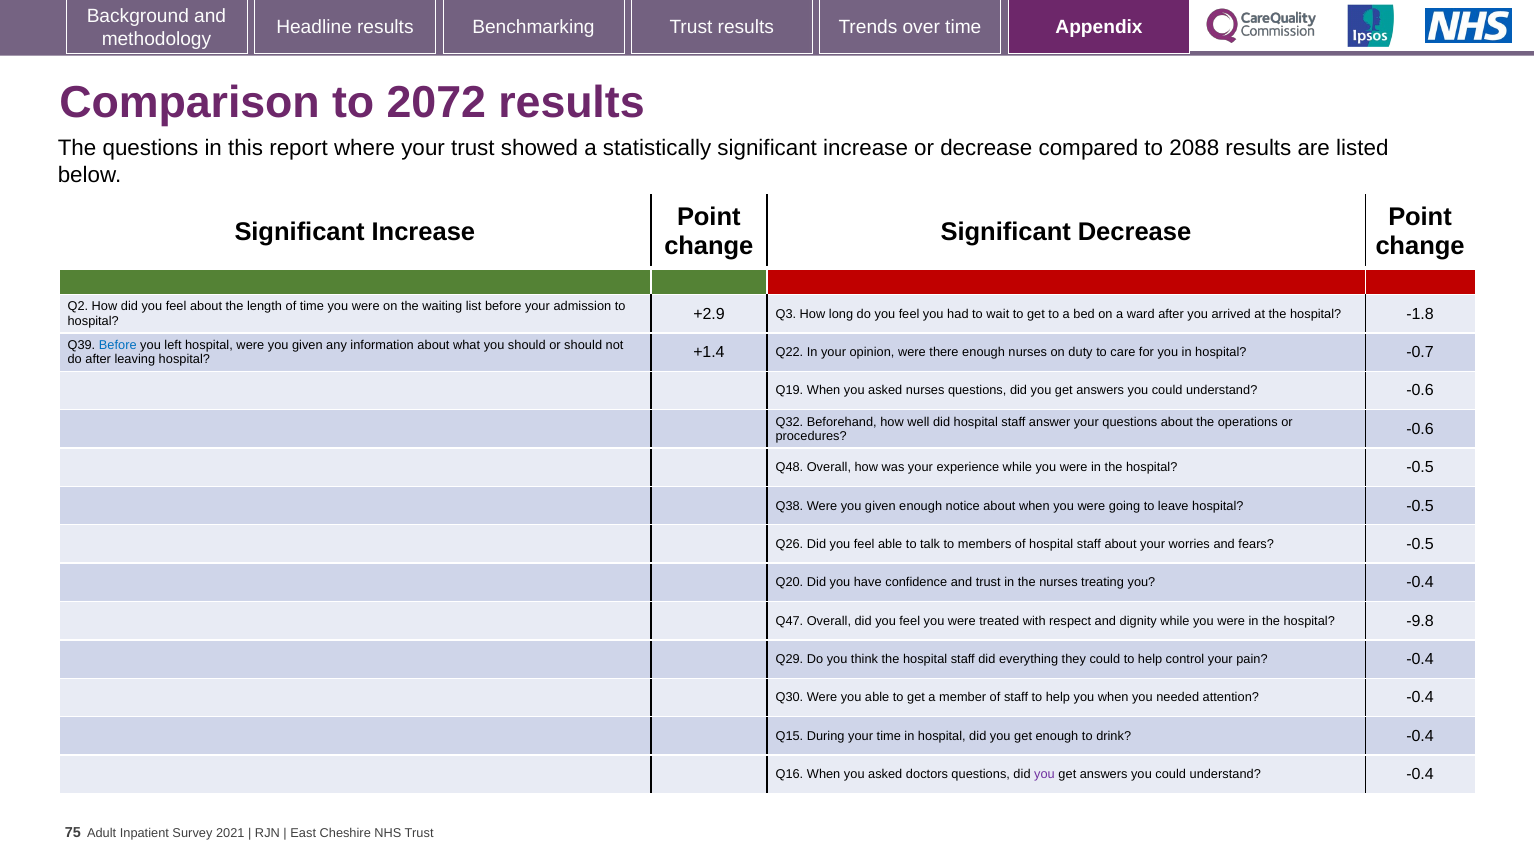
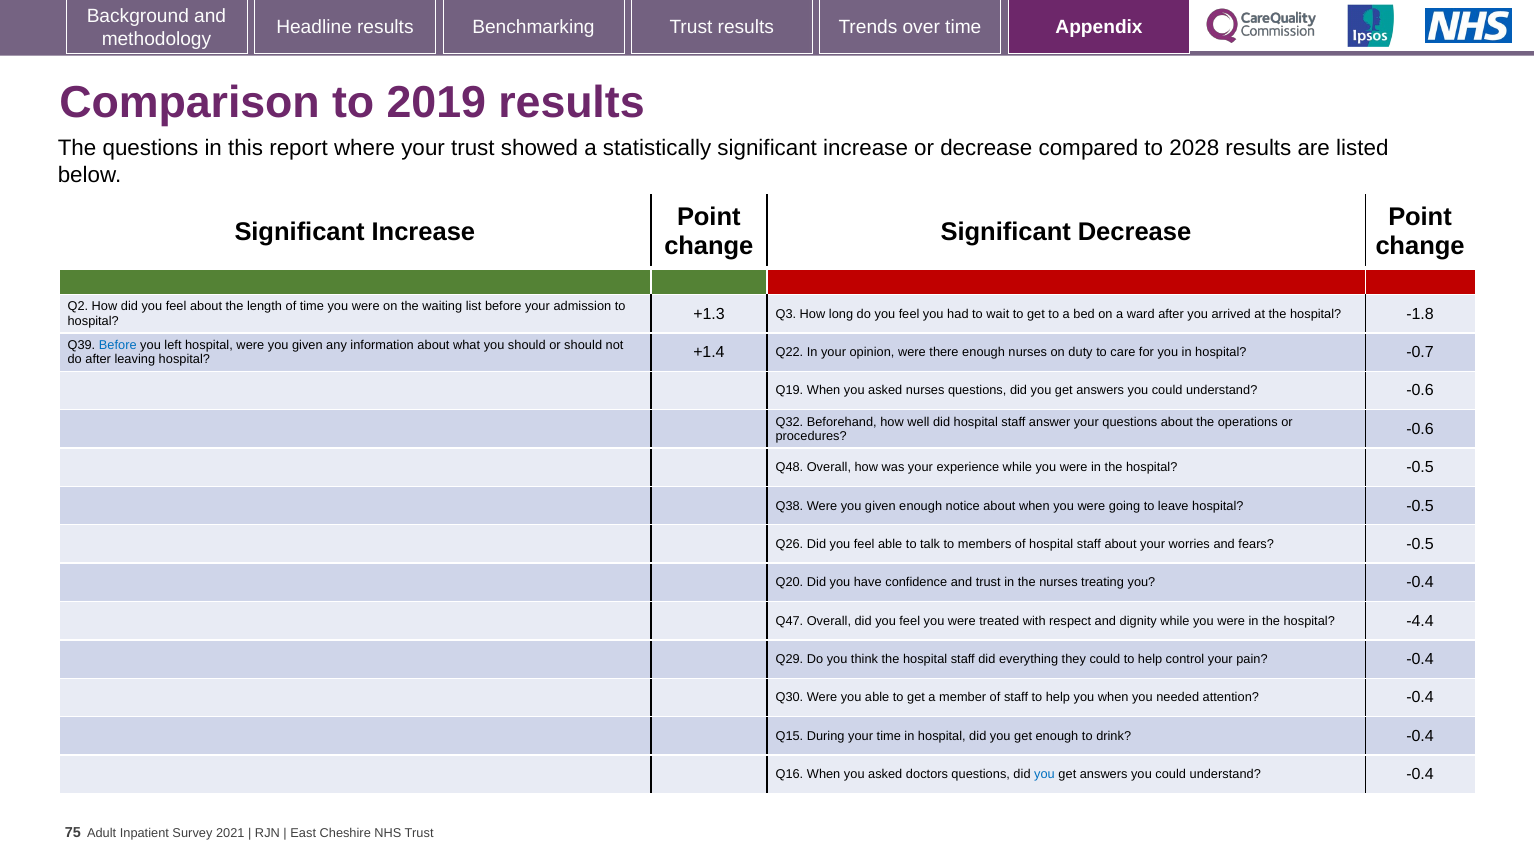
2072: 2072 -> 2019 (436, 103)
2088: 2088 -> 2028 (1194, 148)
+2.9: +2.9 -> +1.3 (709, 314)
-9.8: -9.8 -> -4.4 (1420, 621)
you colour: purple -> blue (1044, 774)
